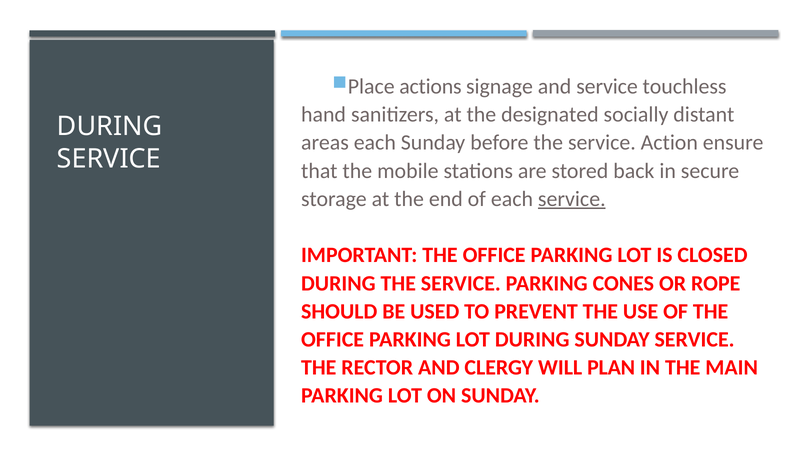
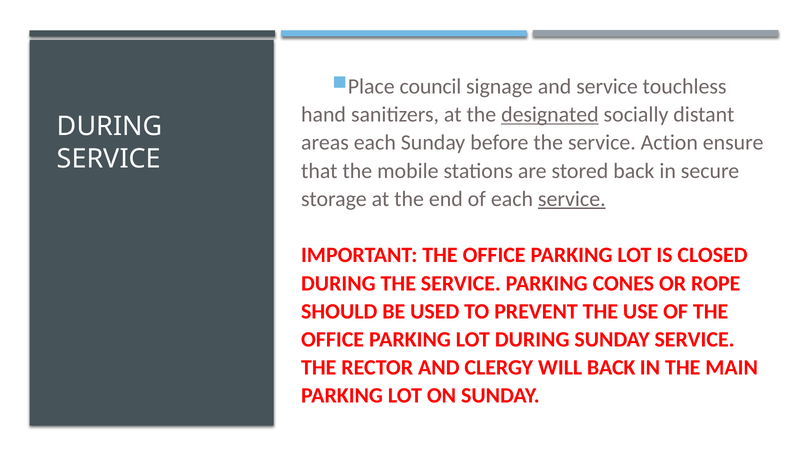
actions: actions -> council (430, 86)
designated underline: none -> present (550, 114)
WILL PLAN: PLAN -> BACK (611, 367)
